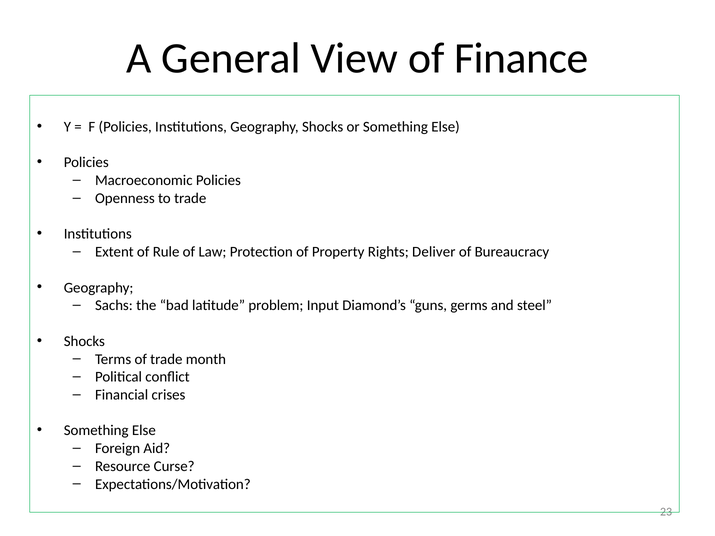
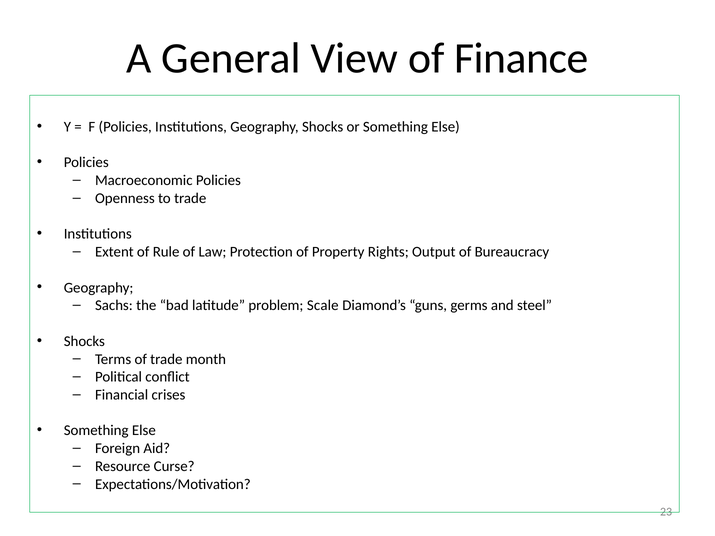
Deliver: Deliver -> Output (434, 252)
Input: Input -> Scale (323, 306)
